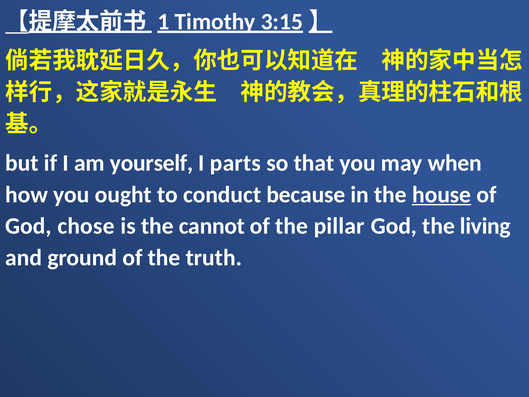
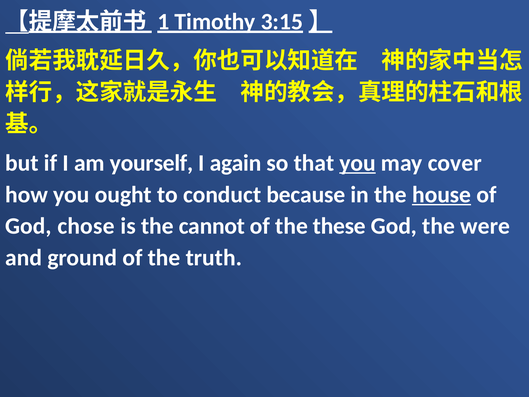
parts: parts -> again (236, 163)
you underline: none -> present (358, 163)
when: when -> cover (455, 163)
pillar: pillar -> these (339, 226)
living: living -> were (485, 226)
